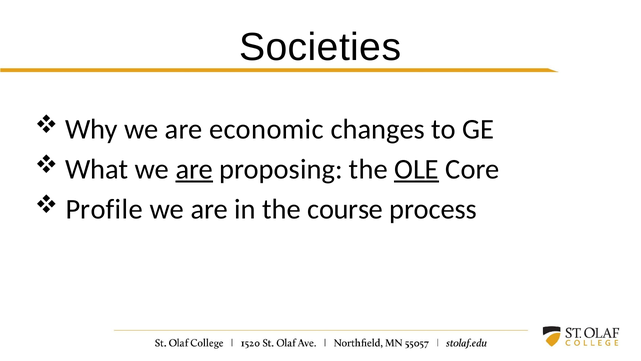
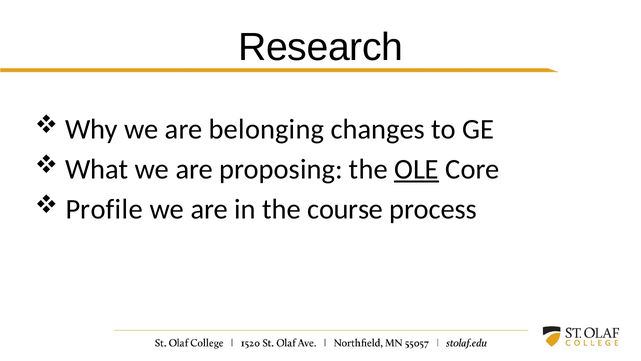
Societies: Societies -> Research (321, 47)
economic: economic -> belonging (267, 129)
are underline: present -> none (194, 169)
